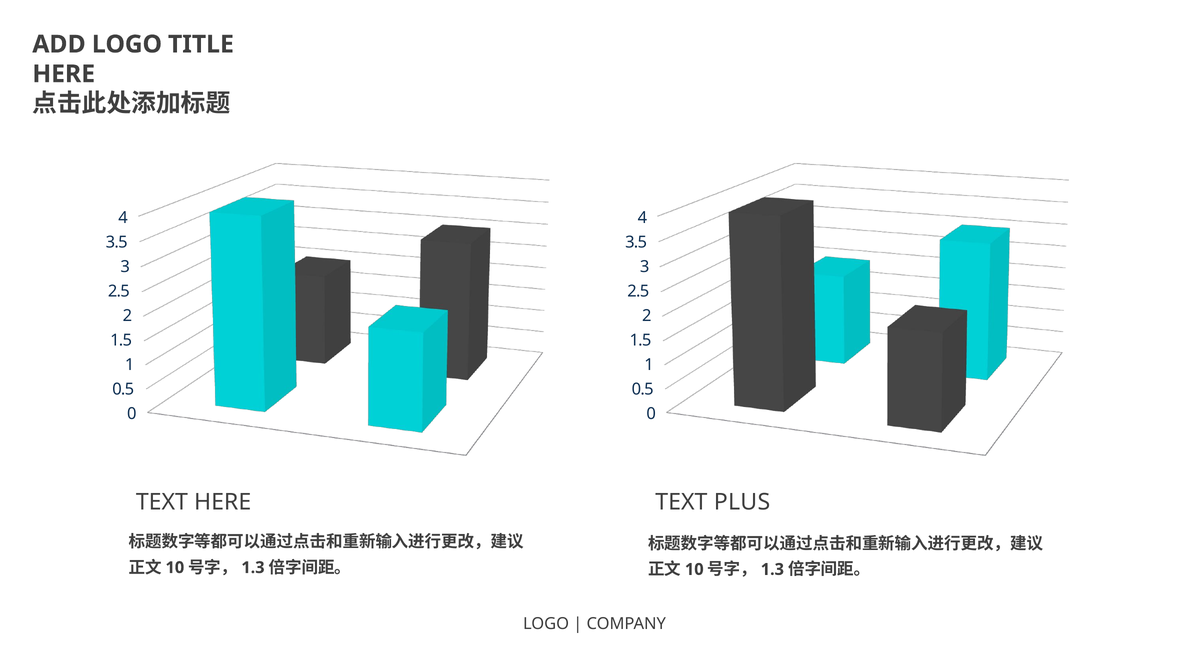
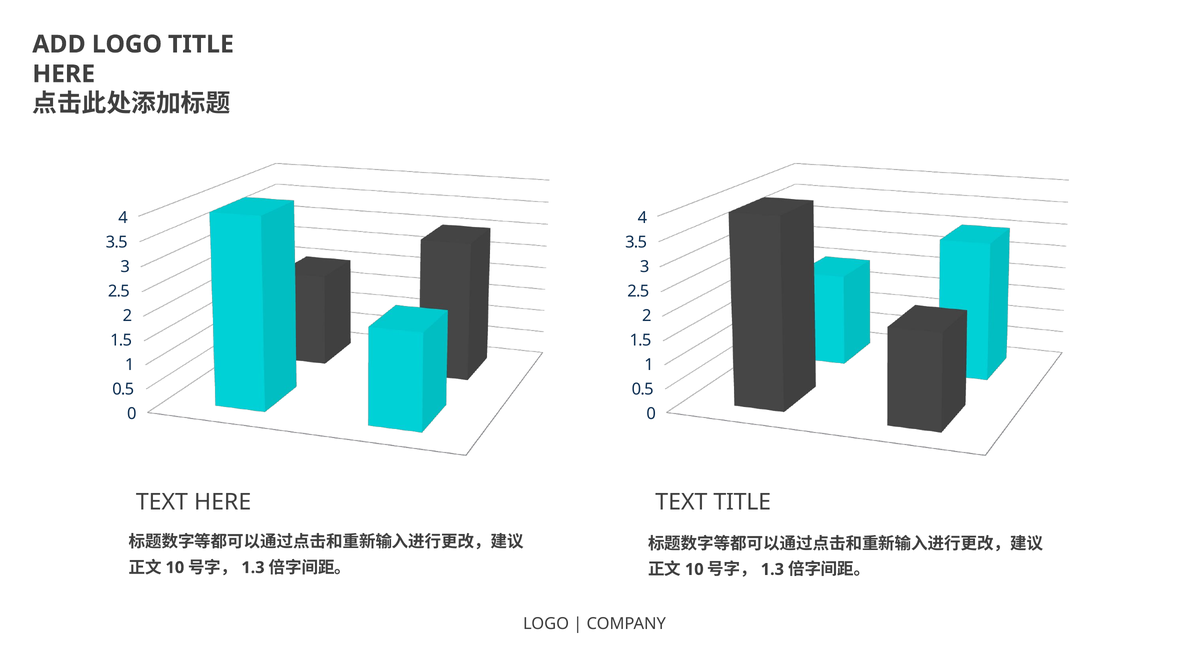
TEXT PLUS: PLUS -> TITLE (742, 502)
